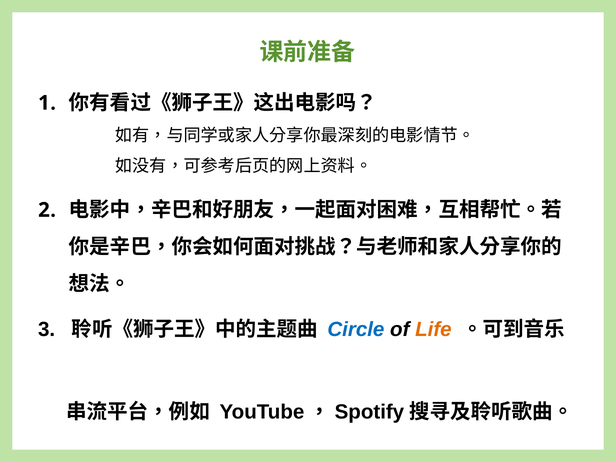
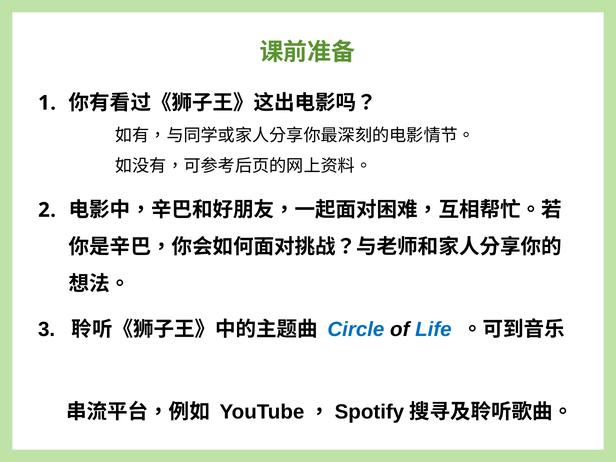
Life colour: orange -> blue (433, 329)
